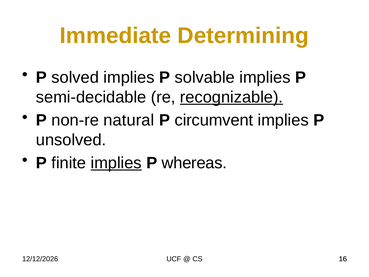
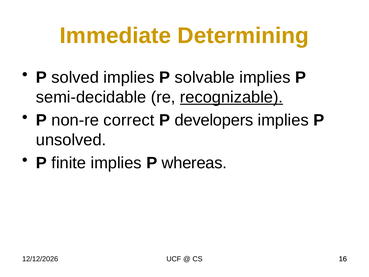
natural: natural -> correct (129, 120)
circumvent: circumvent -> developers (214, 120)
implies underline: present -> none (116, 163)
